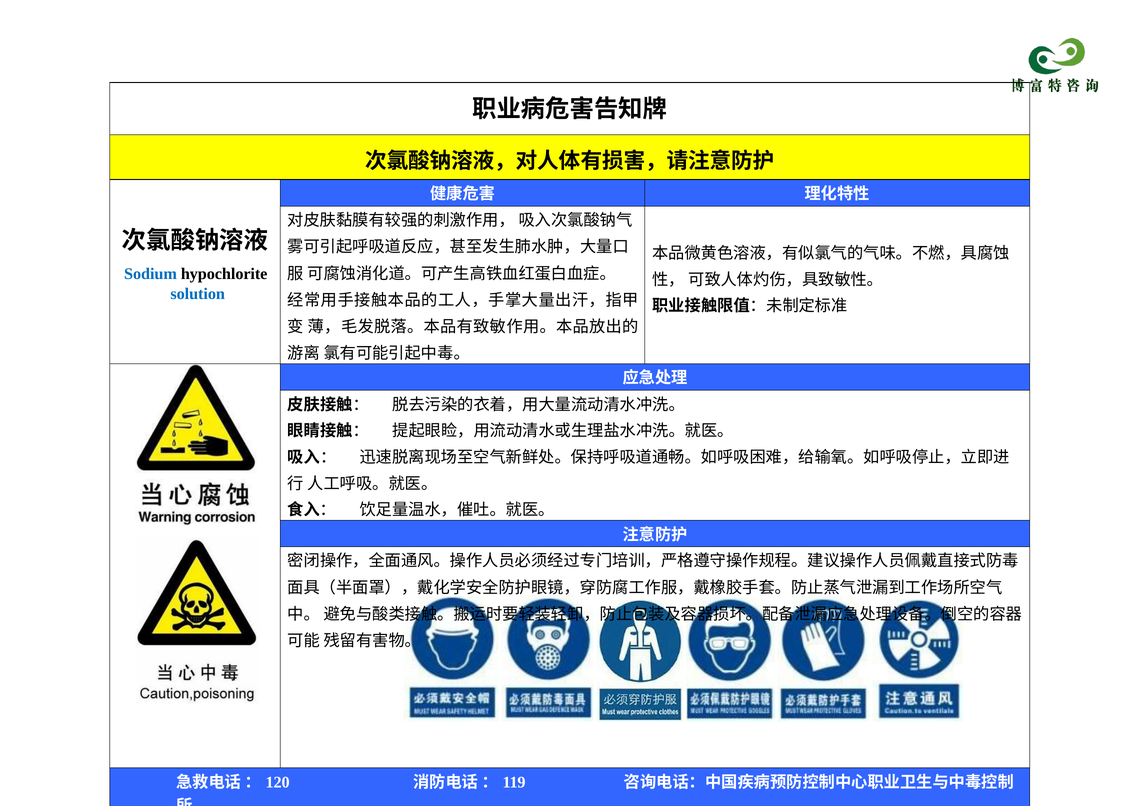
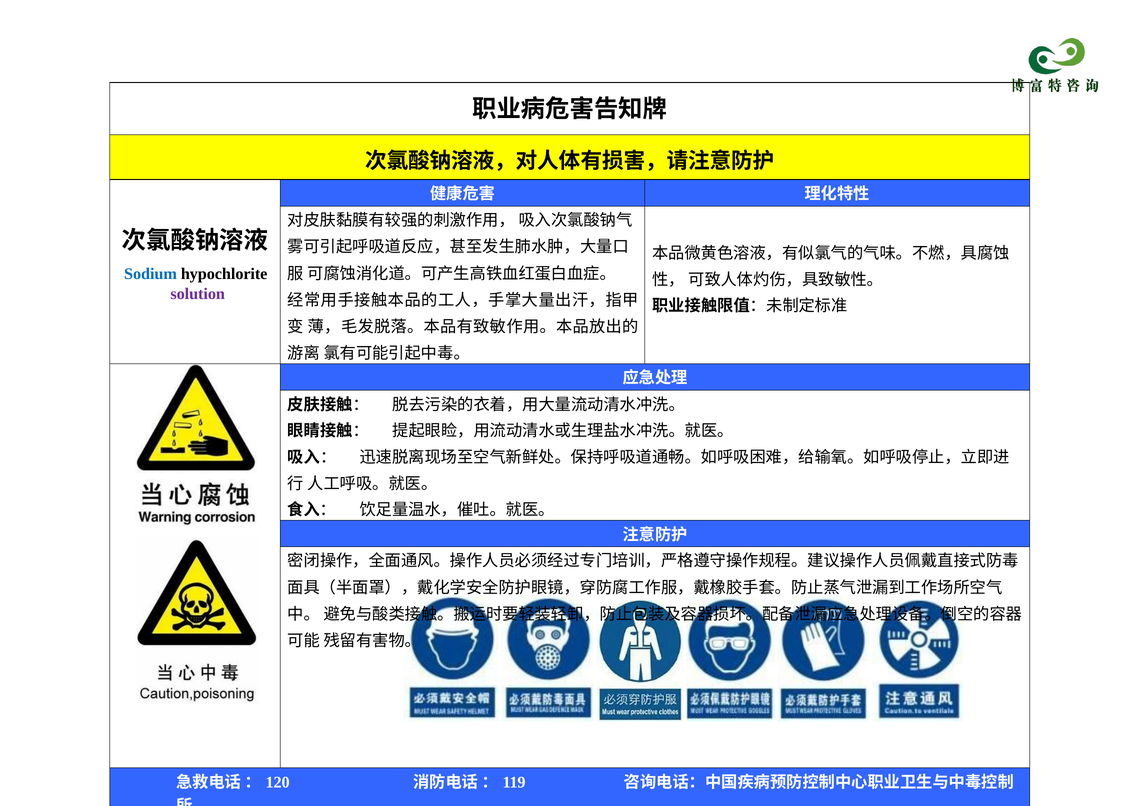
solution colour: blue -> purple (198, 294)
